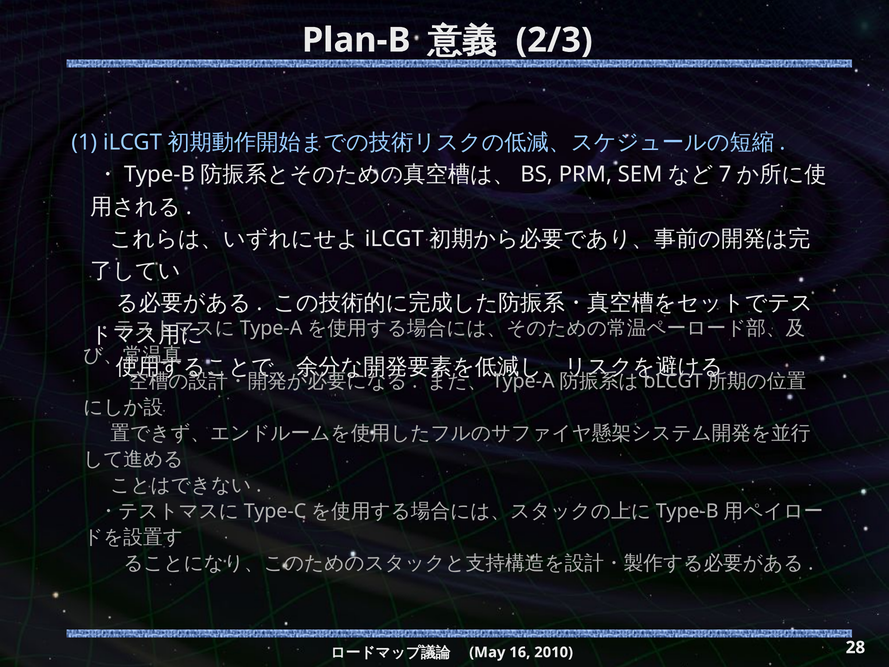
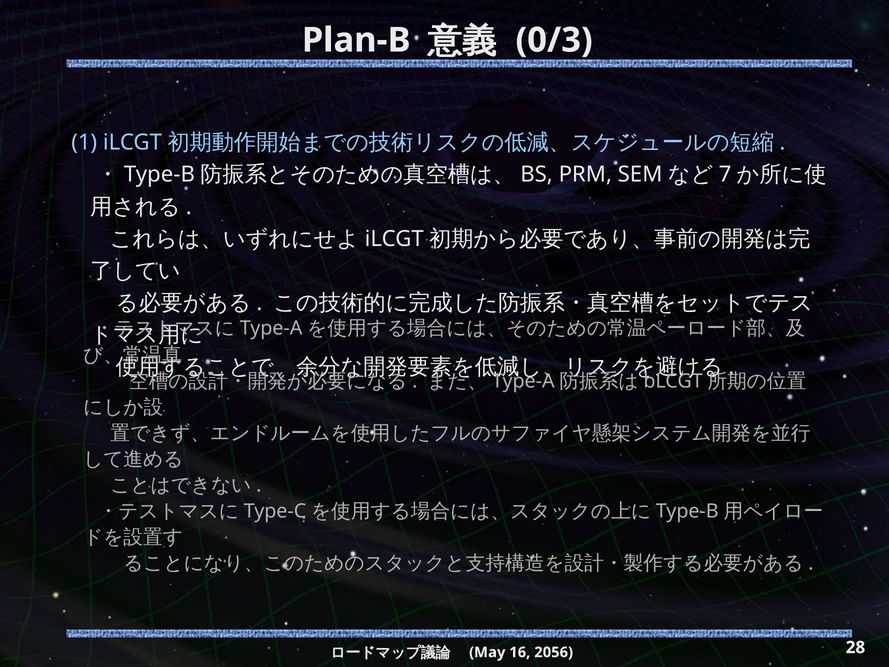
2/3: 2/3 -> 0/3 (554, 40)
2010: 2010 -> 2056 (554, 652)
